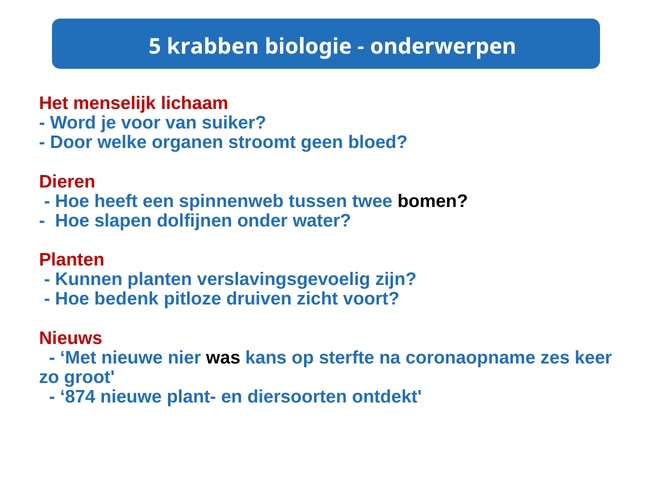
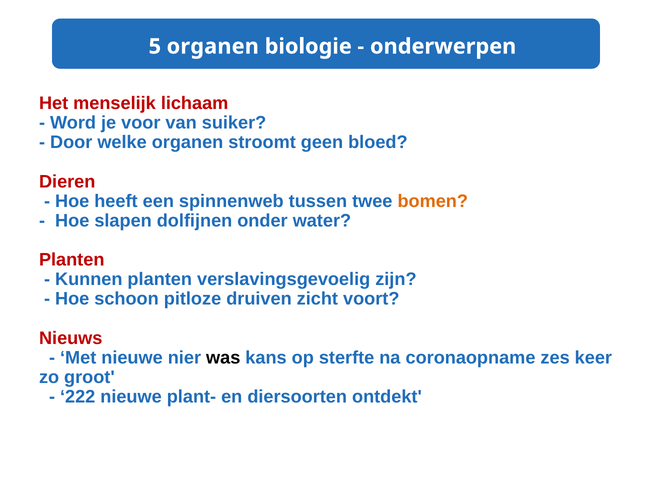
5 krabben: krabben -> organen (213, 46)
bomen colour: black -> orange (433, 201)
bedenk: bedenk -> schoon (127, 299)
874: 874 -> 222 (78, 397)
